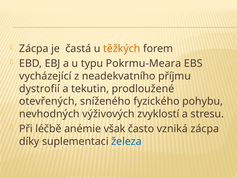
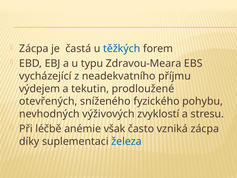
těžkých colour: orange -> blue (122, 49)
Pokrmu-Meara: Pokrmu-Meara -> Zdravou-Meara (144, 63)
dystrofií: dystrofií -> výdejem (40, 89)
